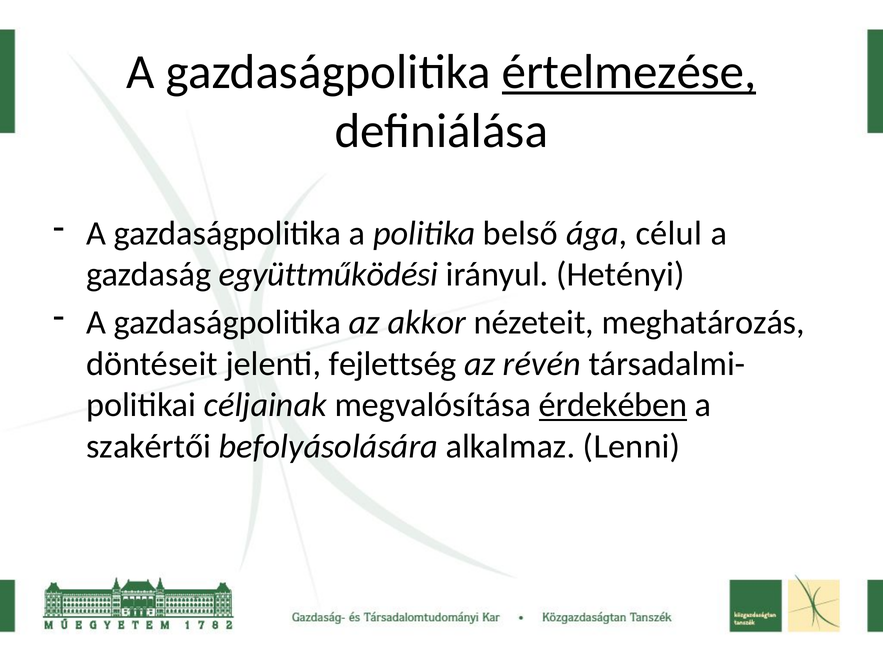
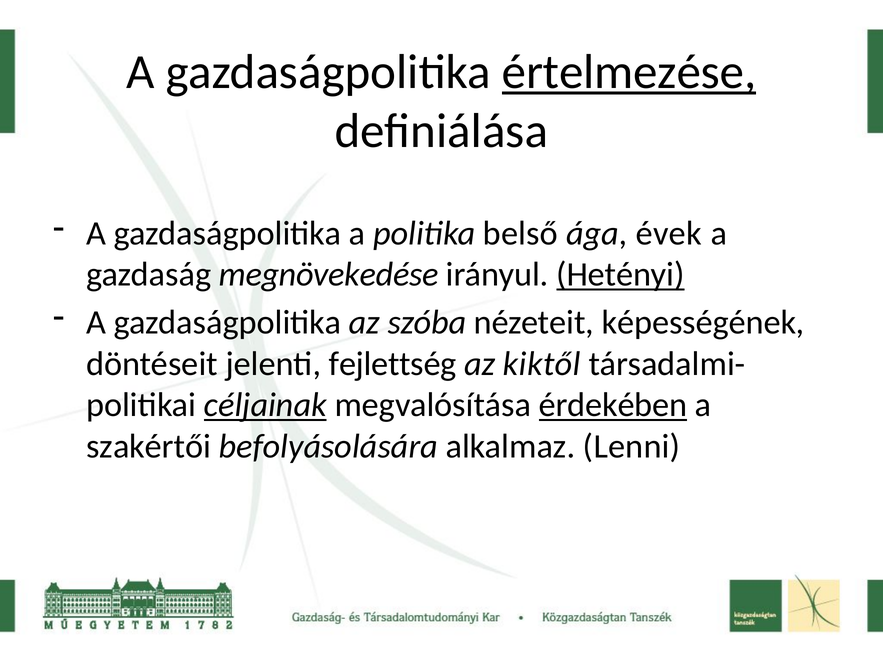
célul: célul -> évek (669, 233)
együttműködési: együttműködési -> megnövekedése (329, 275)
Hetényi underline: none -> present (620, 275)
akkor: akkor -> szóba (427, 323)
meghatározás: meghatározás -> képességének (703, 323)
révén: révén -> kiktől (542, 364)
céljainak underline: none -> present (265, 405)
